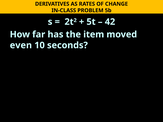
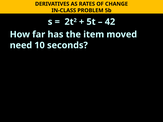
even: even -> need (21, 45)
